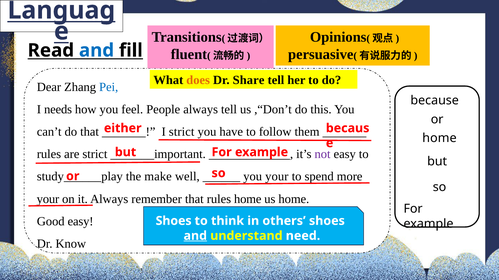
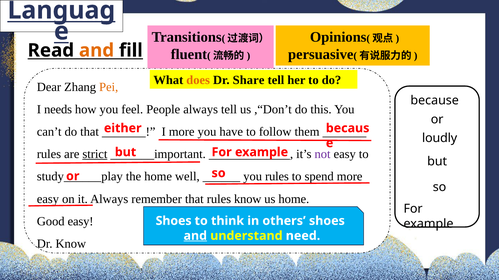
and colour: blue -> orange (97, 51)
Pei colour: blue -> orange (109, 87)
I strict: strict -> more (182, 132)
home: home -> loudly (440, 138)
strict underline: none -> present (95, 154)
the make: make -> home (158, 177)
you your: your -> rules (277, 177)
your: your -> easy (48, 199)
rules home: home -> know (248, 199)
